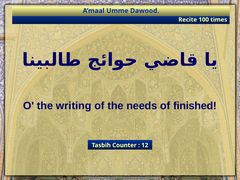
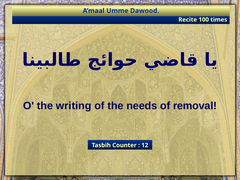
finished: finished -> removal (195, 106)
